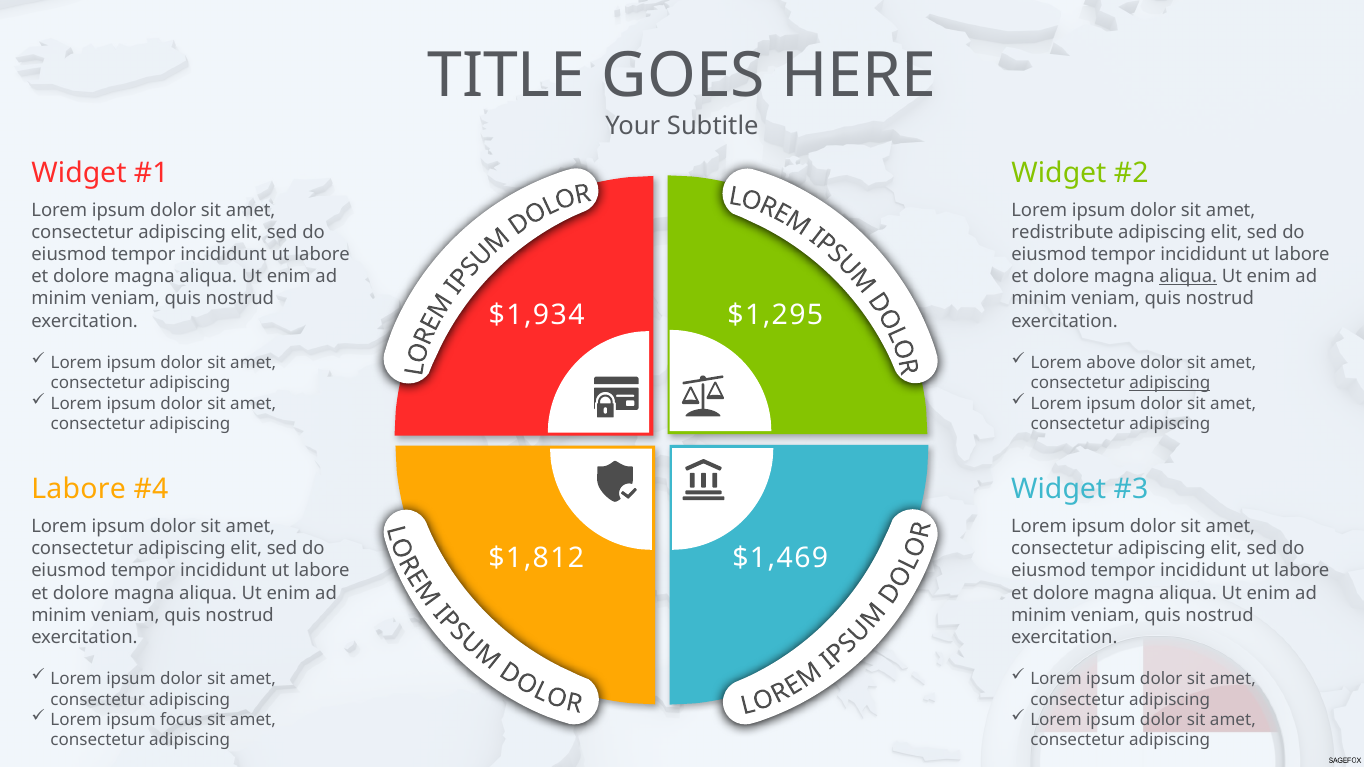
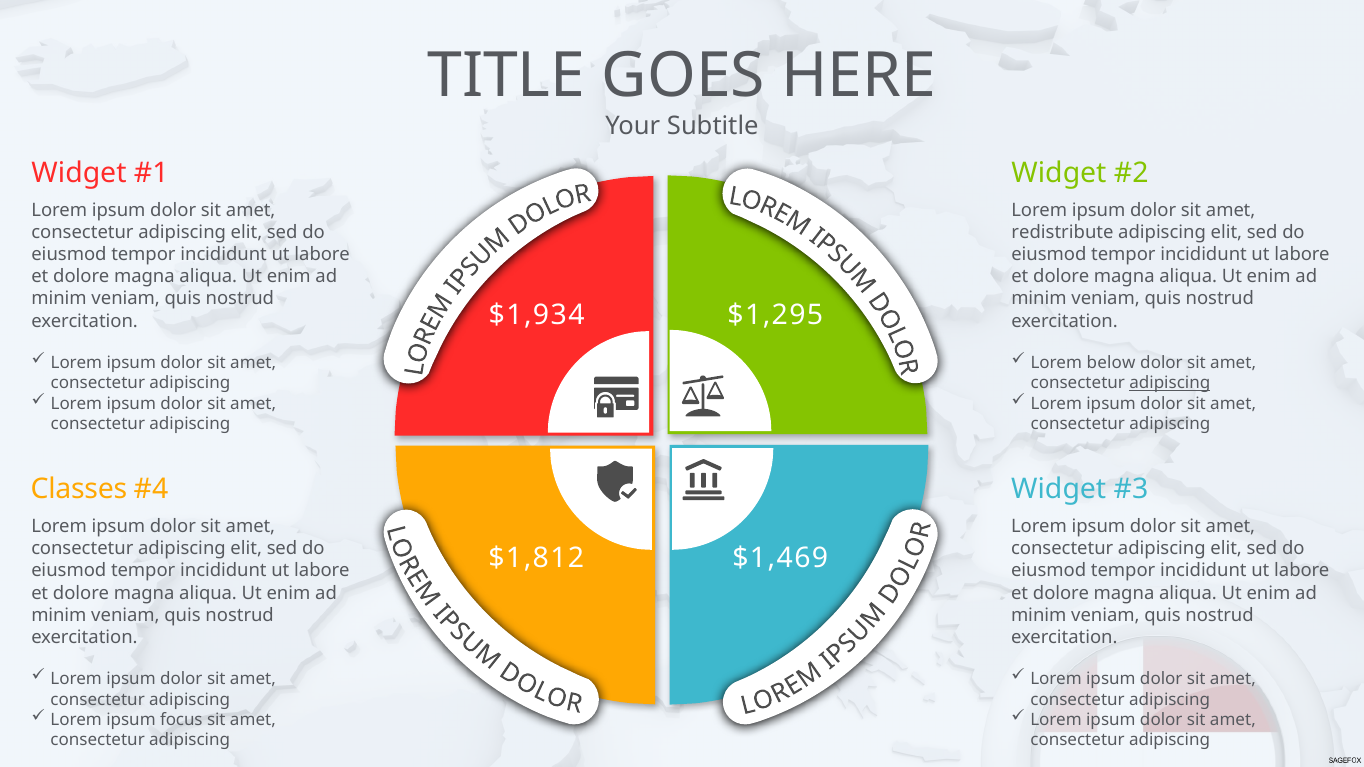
aliqua underline: present -> none (1188, 277)
above: above -> below (1111, 363)
Labore: Labore -> Classes (79, 489)
